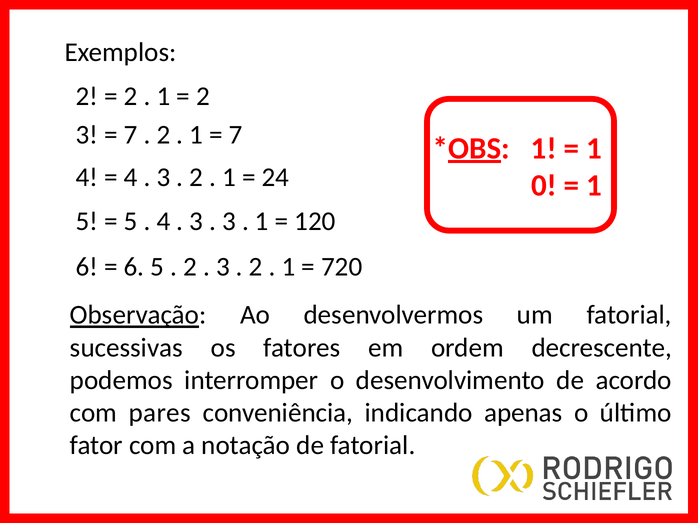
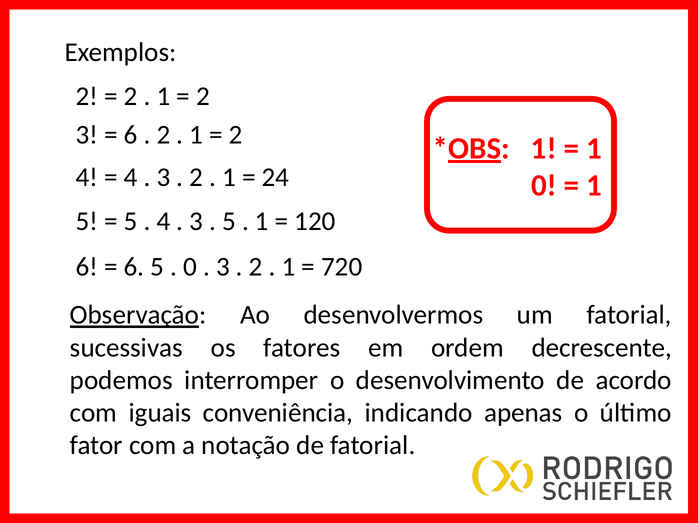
7: 7 -> 6 (131, 135)
7: 7 -> 2 (236, 135)
3: 3 -> 5 (229, 221)
2: 2 -> 0 (190, 267)
pares: pares -> iguais (160, 413)
